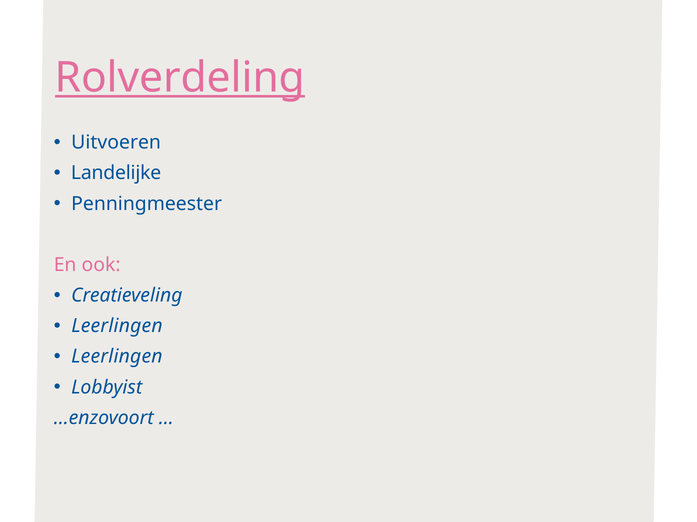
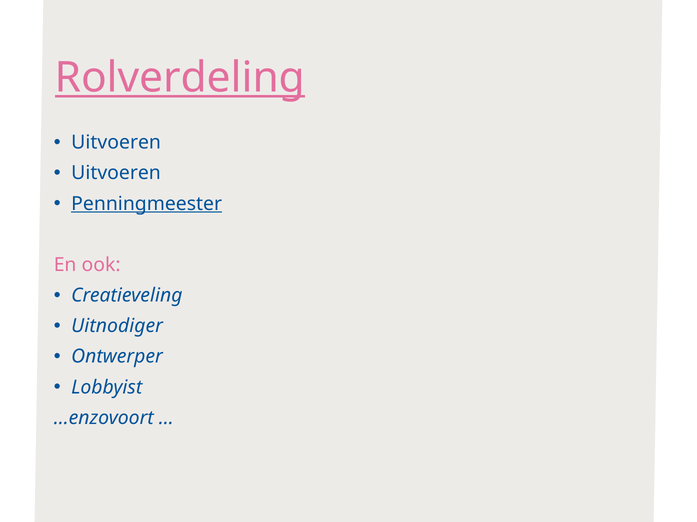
Landelijke: Landelijke -> Uitvoeren (116, 173)
Penningmeester underline: none -> present (147, 204)
Leerlingen: Leerlingen -> Uitnodiger (117, 326)
Leerlingen: Leerlingen -> Ontwerper (117, 357)
